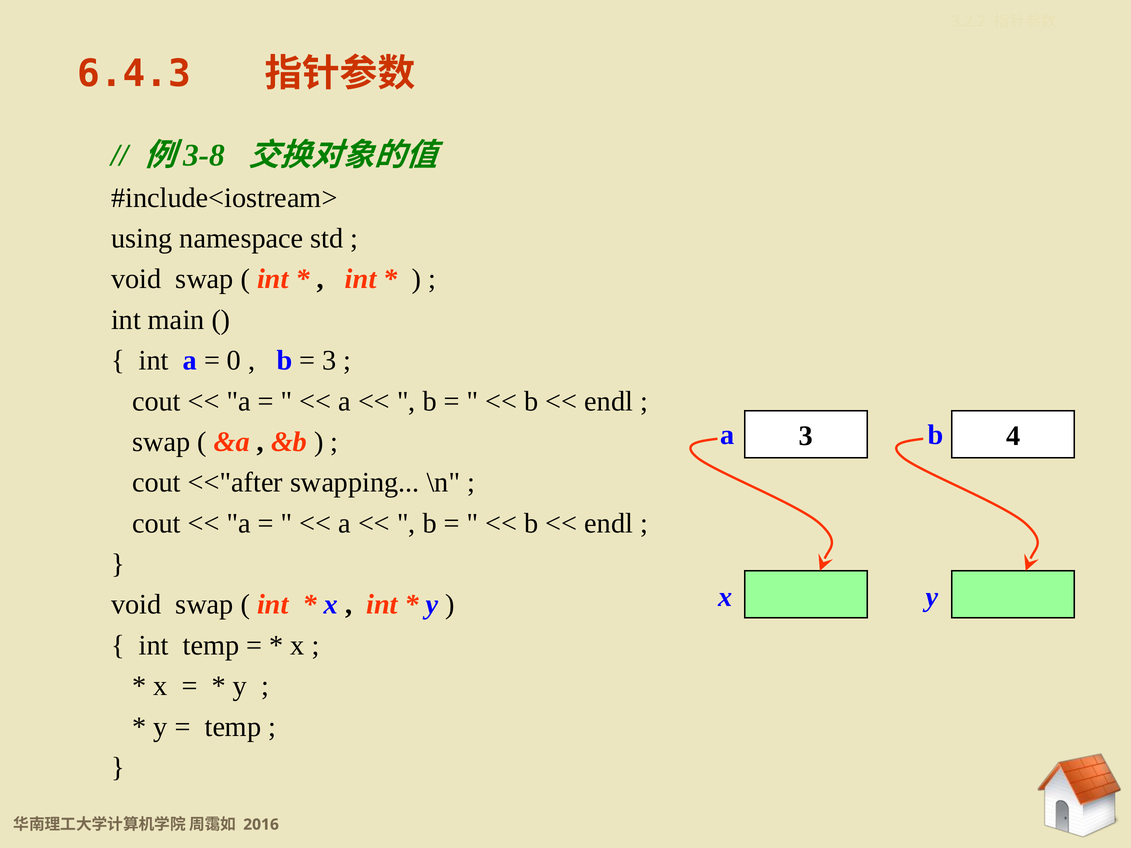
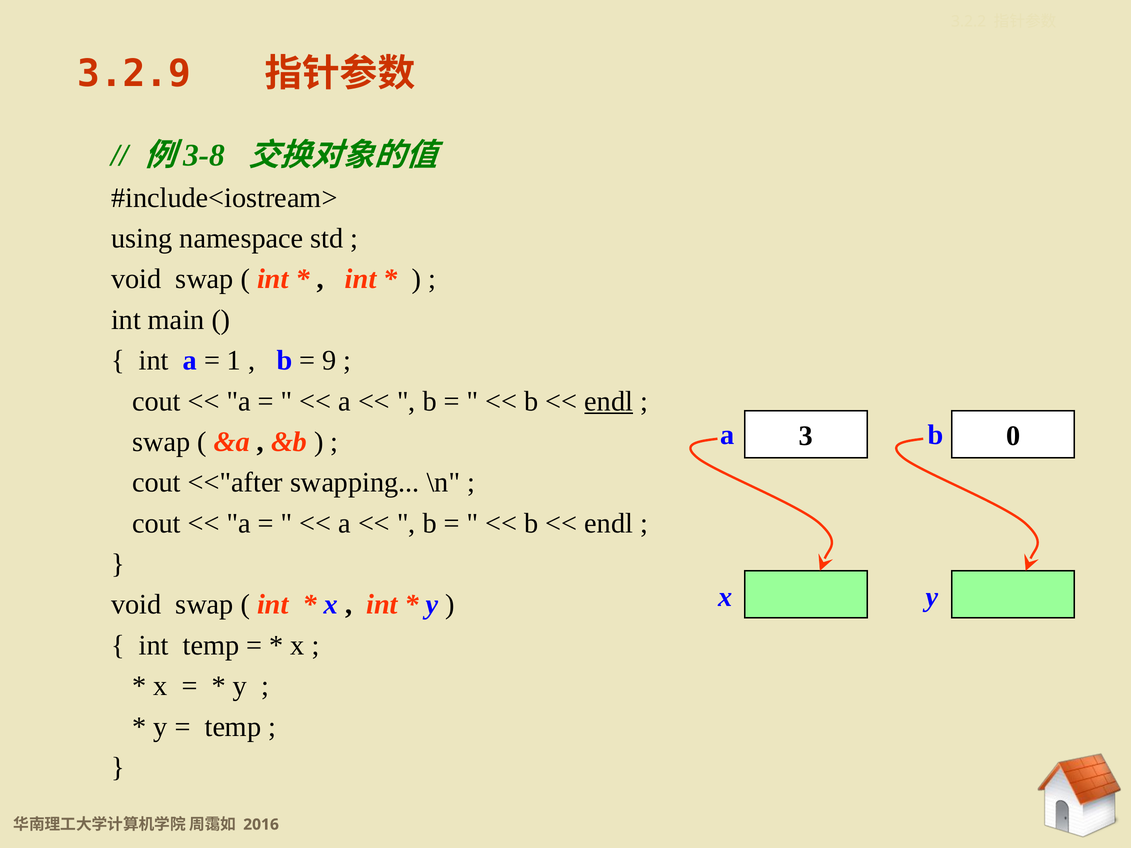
6.4.3: 6.4.3 -> 3.2.9 (134, 74)
0: 0 -> 1 (234, 361)
3: 3 -> 9 (329, 361)
endl underline: none -> present (609, 401)
4: 4 -> 0 (1013, 436)
